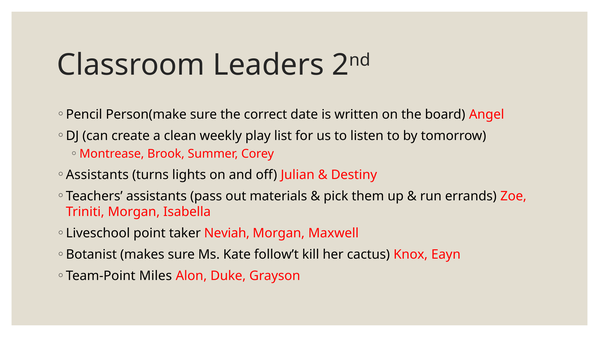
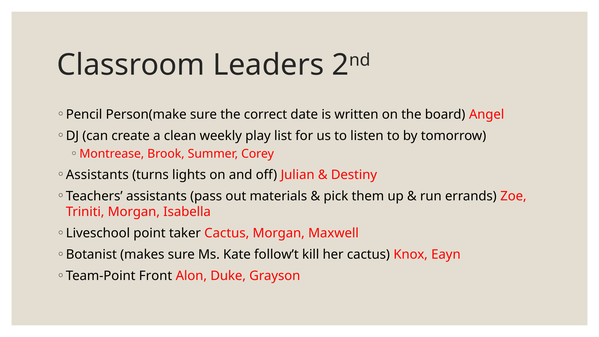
taker Neviah: Neviah -> Cactus (227, 233)
Miles: Miles -> Front (156, 276)
